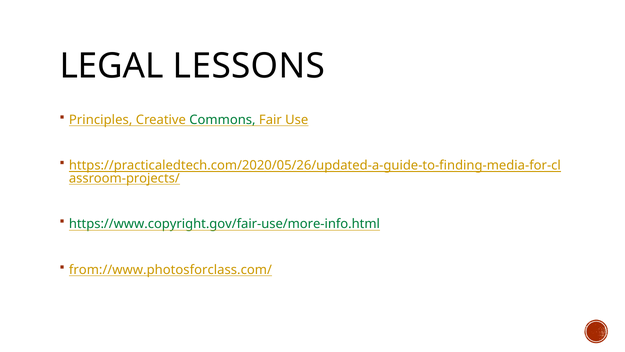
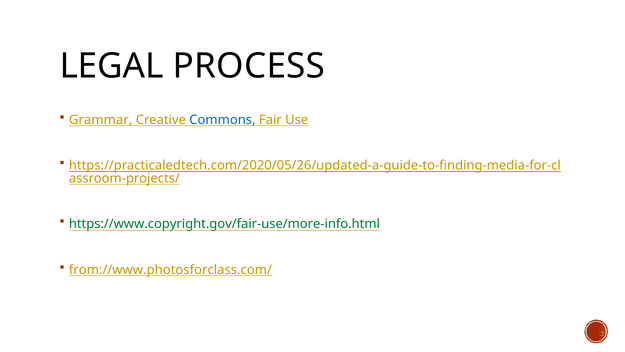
LESSONS: LESSONS -> PROCESS (249, 66)
Principles: Principles -> Grammar (101, 120)
Commons colour: green -> blue (222, 120)
